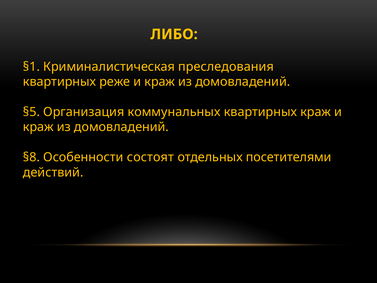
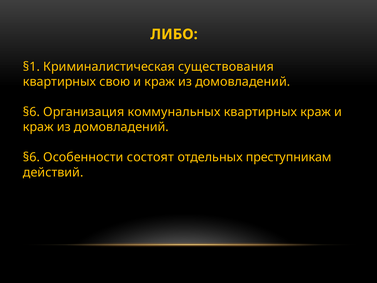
преследования: преследования -> существования (226, 67)
реже: реже -> свою (115, 82)
§5: §5 -> §6 (31, 112)
§8: §8 -> §6 (31, 157)
посетителями: посетителями -> преступникам (289, 157)
